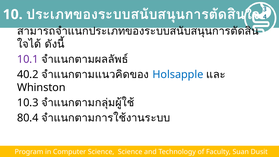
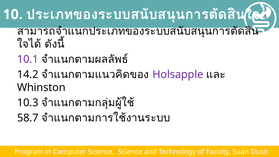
40.2: 40.2 -> 14.2 (28, 75)
Holsapple colour: blue -> purple (178, 75)
80.4: 80.4 -> 58.7 (28, 118)
